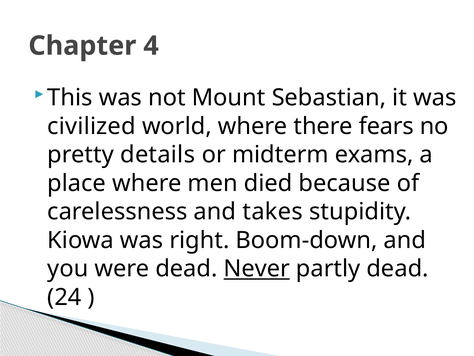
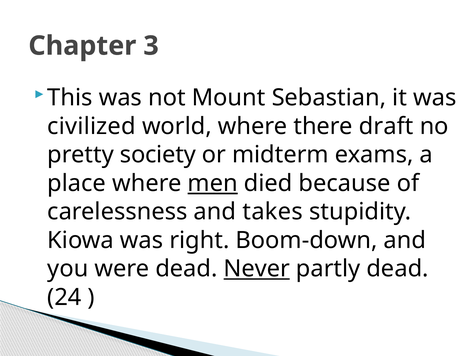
4: 4 -> 3 (151, 46)
fears: fears -> draft (386, 126)
details: details -> society (158, 155)
men underline: none -> present (213, 183)
